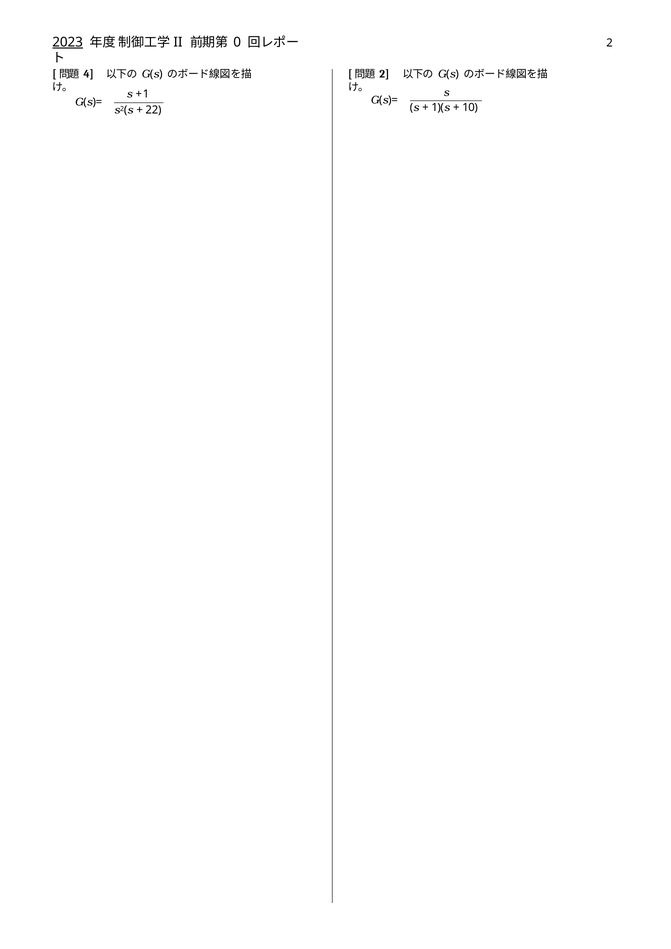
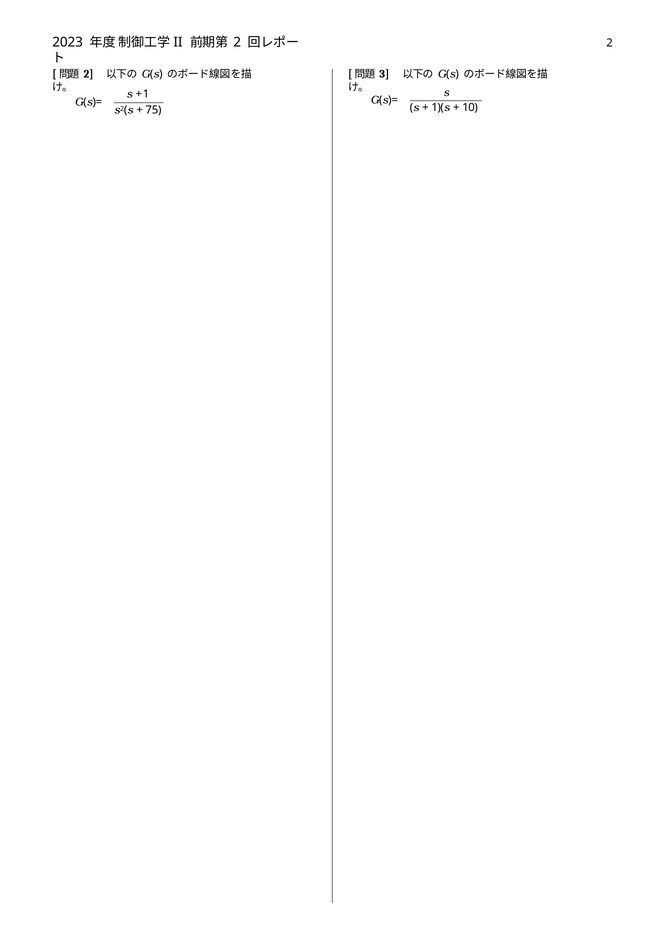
2023 underline: present -> none (68, 42)
0: 0 -> 2 (237, 42)
4: 4 -> 2 (88, 74)
2: 2 -> 3 (384, 74)
22: 22 -> 75 (153, 110)
